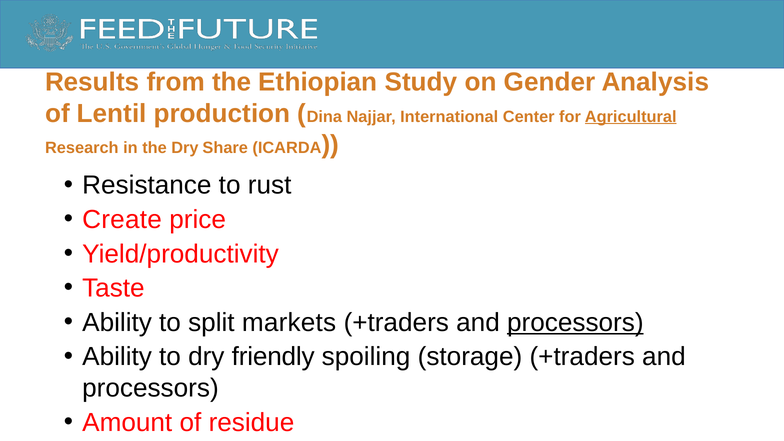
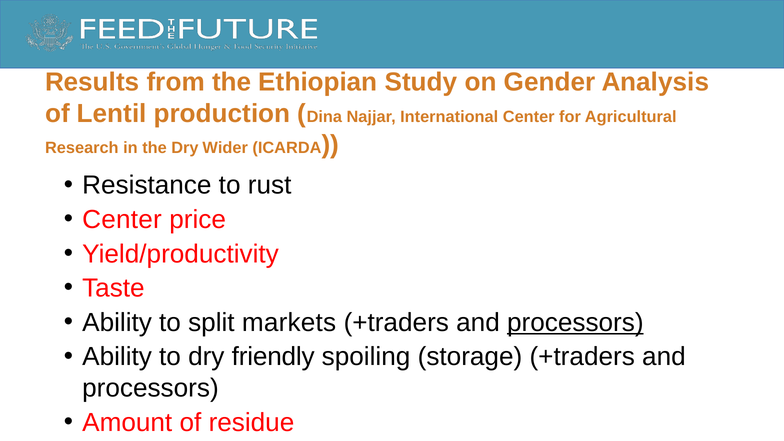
Agricultural underline: present -> none (631, 117)
Share: Share -> Wider (225, 148)
Create: Create -> Center (122, 220)
